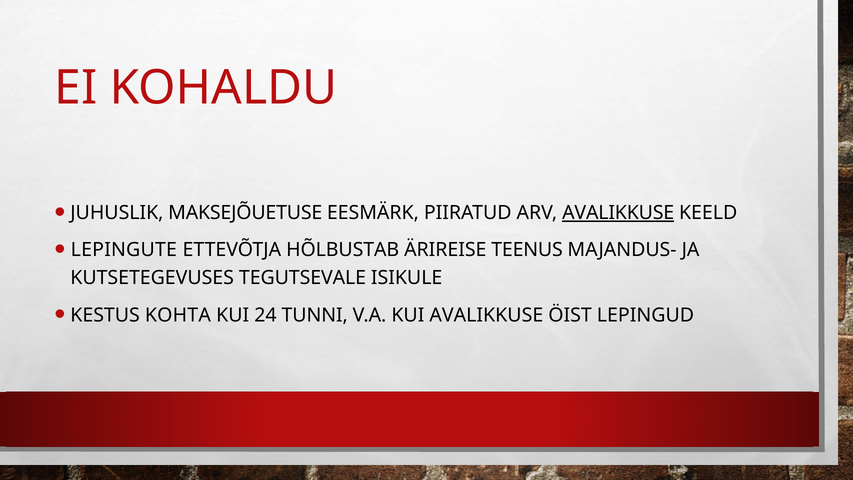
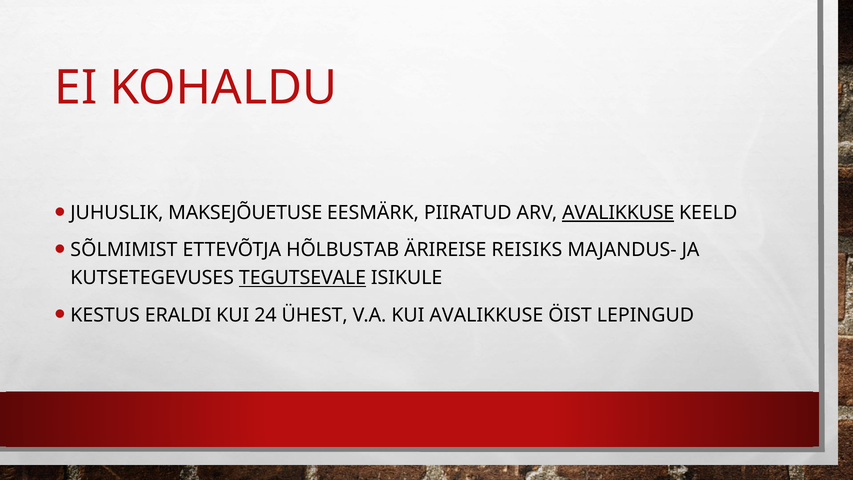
LEPINGUTE: LEPINGUTE -> SÕLMIMIST (124, 250)
TEENUS: TEENUS -> REISIKS (527, 250)
TEGUTSEVALE underline: none -> present (303, 278)
KOHTA: KOHTA -> ERALDI (178, 315)
TUNNI: TUNNI -> ÜHEST (315, 315)
